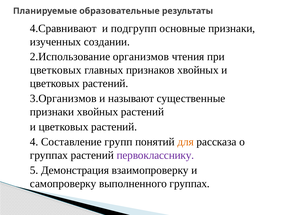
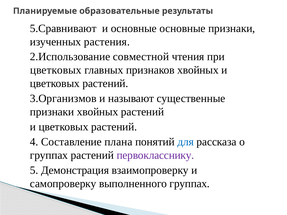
4.Сравнивают: 4.Сравнивают -> 5.Сравнивают (63, 28)
и подгрупп: подгрупп -> основные (134, 28)
создании: создании -> растения (107, 42)
организмов: организмов -> совместной (141, 57)
групп: групп -> плана (118, 142)
для colour: orange -> blue (186, 142)
